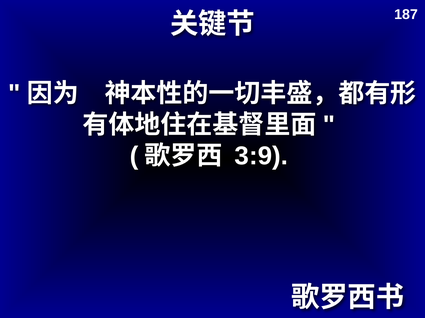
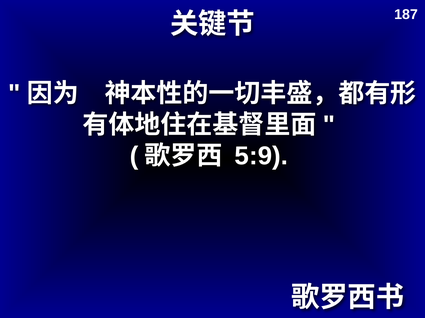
3:9: 3:9 -> 5:9 (261, 156)
